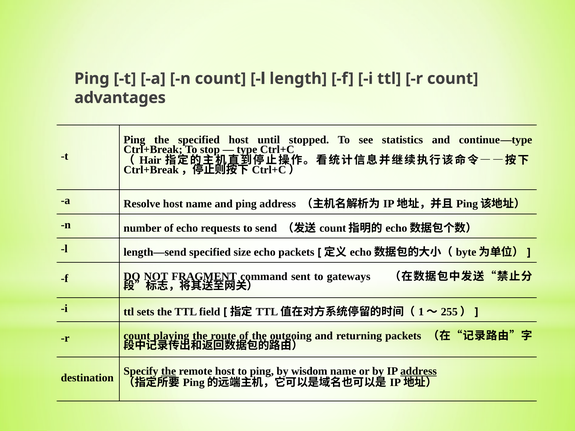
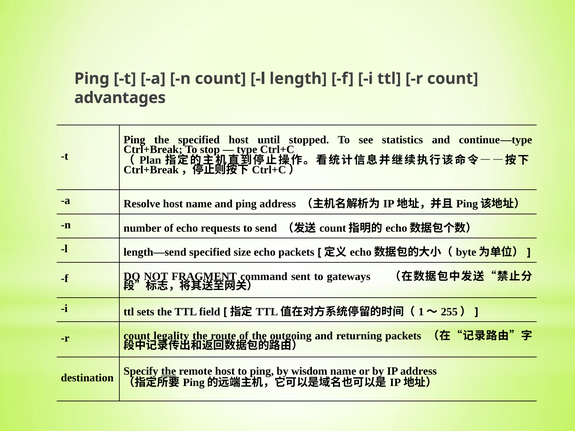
Hair: Hair -> Plan (150, 160)
playing: playing -> legality (171, 336)
address underline: present -> none (419, 371)
